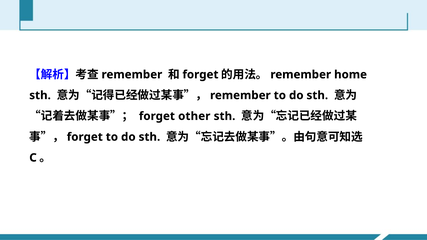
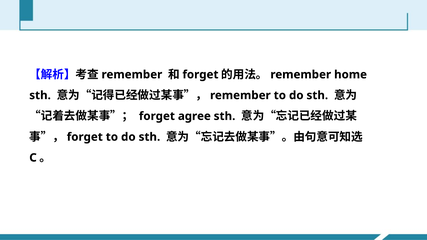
other: other -> agree (194, 116)
